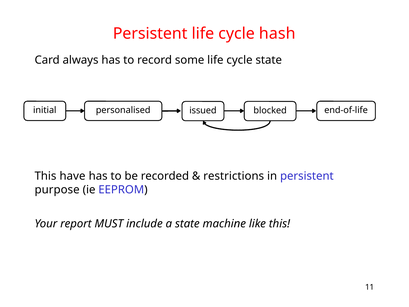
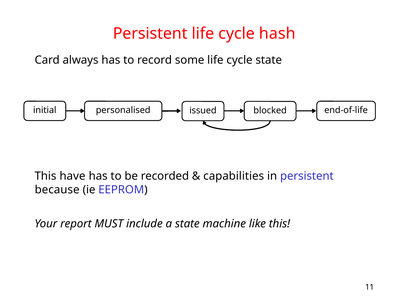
restrictions: restrictions -> capabilities (234, 176)
purpose: purpose -> because (57, 190)
